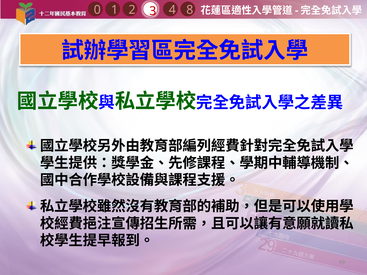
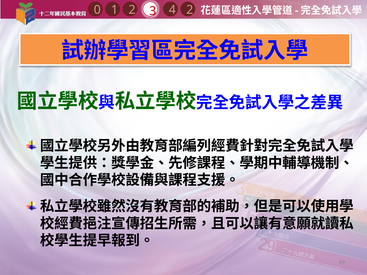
4 8: 8 -> 2 (190, 10)
